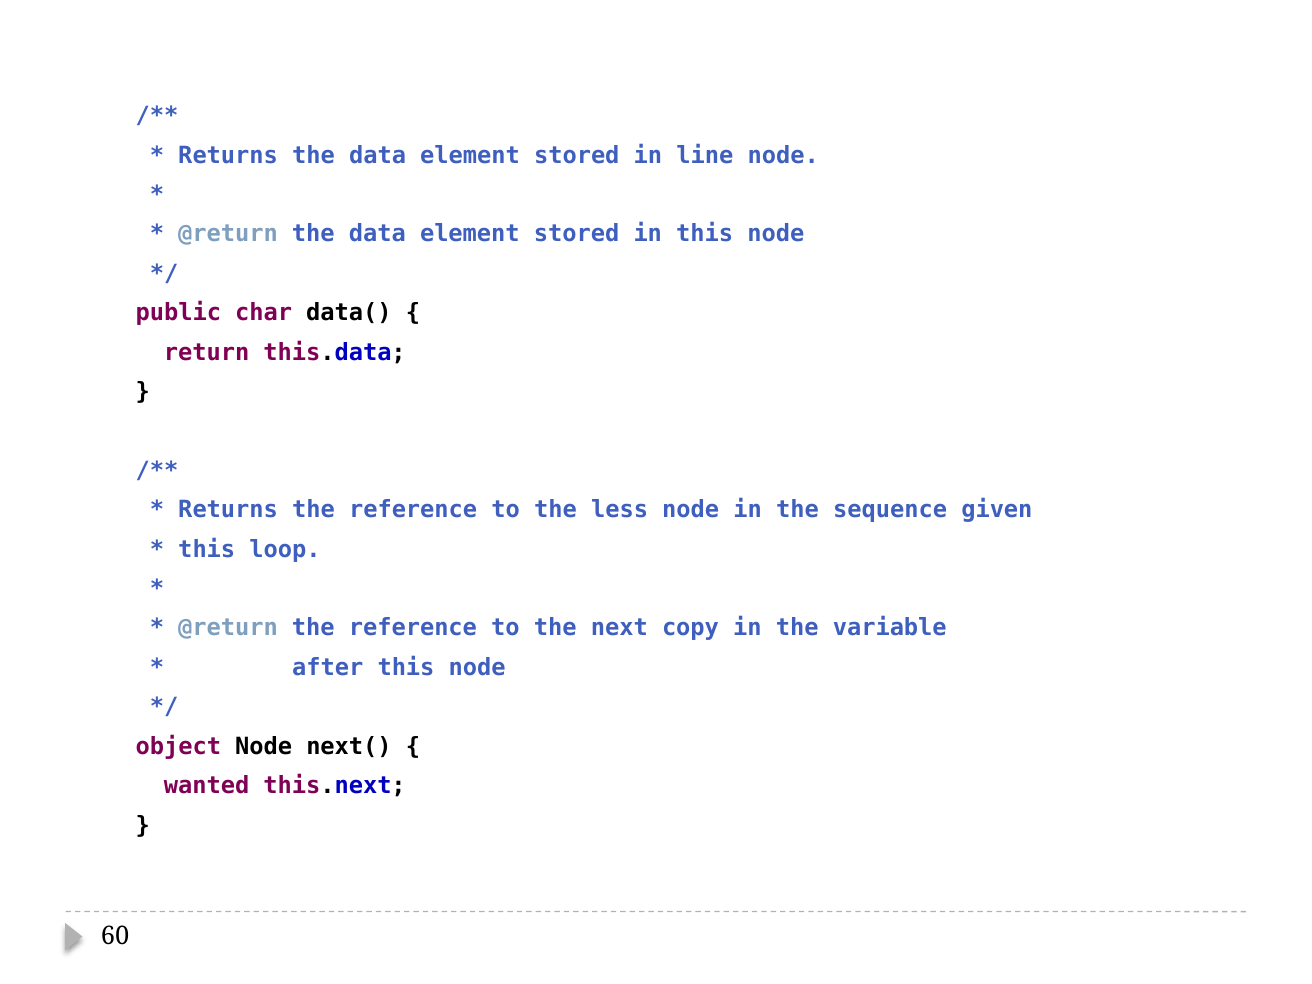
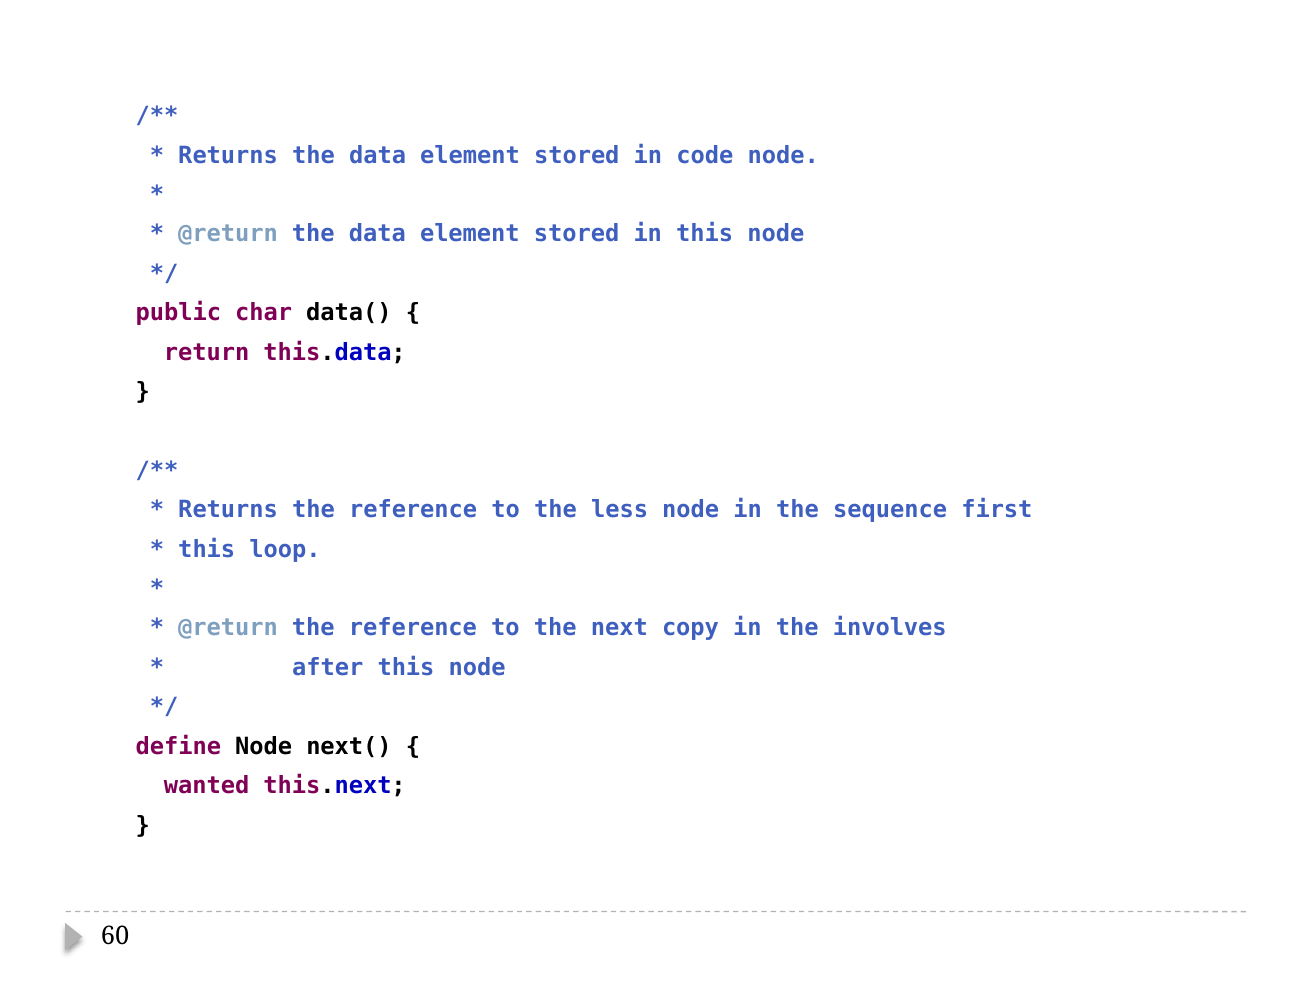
line: line -> code (705, 155)
given: given -> first (997, 510)
variable: variable -> involves (890, 628)
object: object -> define (178, 746)
